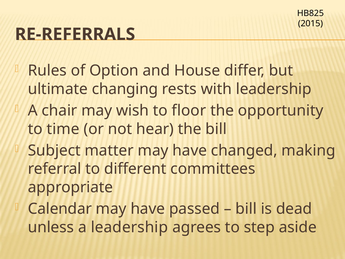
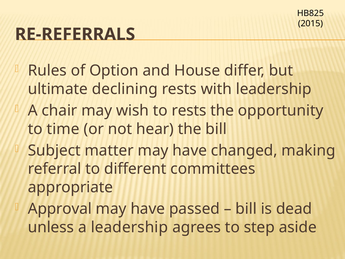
changing: changing -> declining (125, 89)
to floor: floor -> rests (189, 110)
Calendar: Calendar -> Approval (60, 209)
